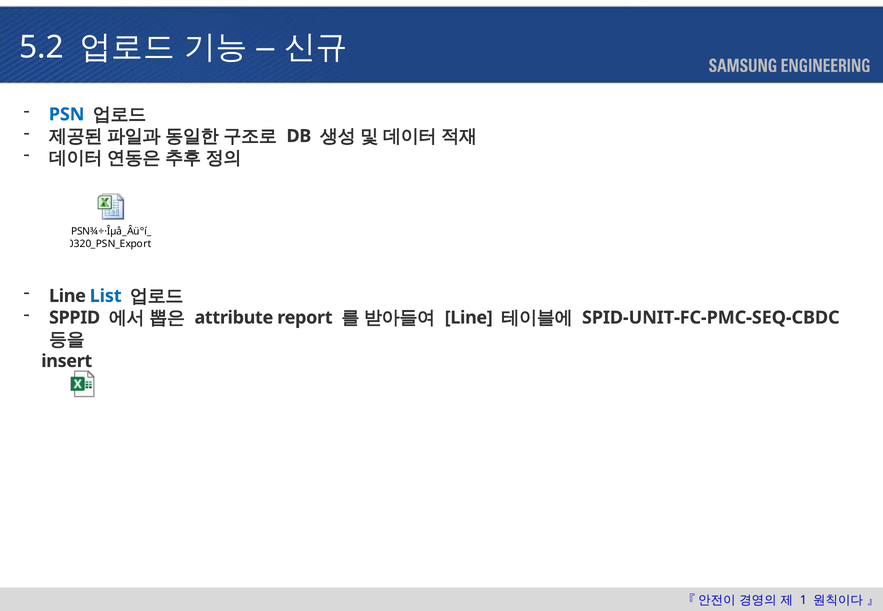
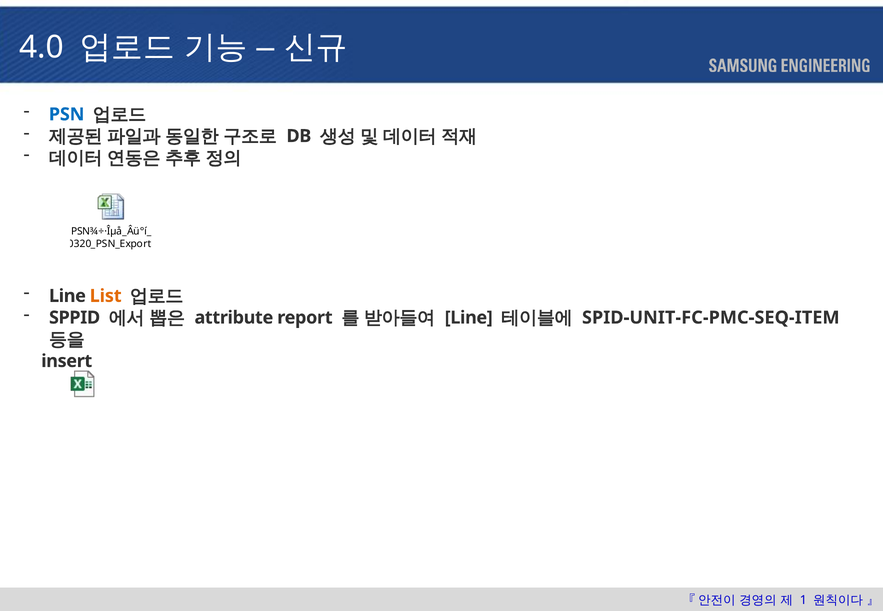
5.2: 5.2 -> 4.0 (42, 47)
List colour: blue -> orange (106, 296)
SPID-UNIT-FC-PMC-SEQ-CBDC: SPID-UNIT-FC-PMC-SEQ-CBDC -> SPID-UNIT-FC-PMC-SEQ-ITEM (711, 318)
